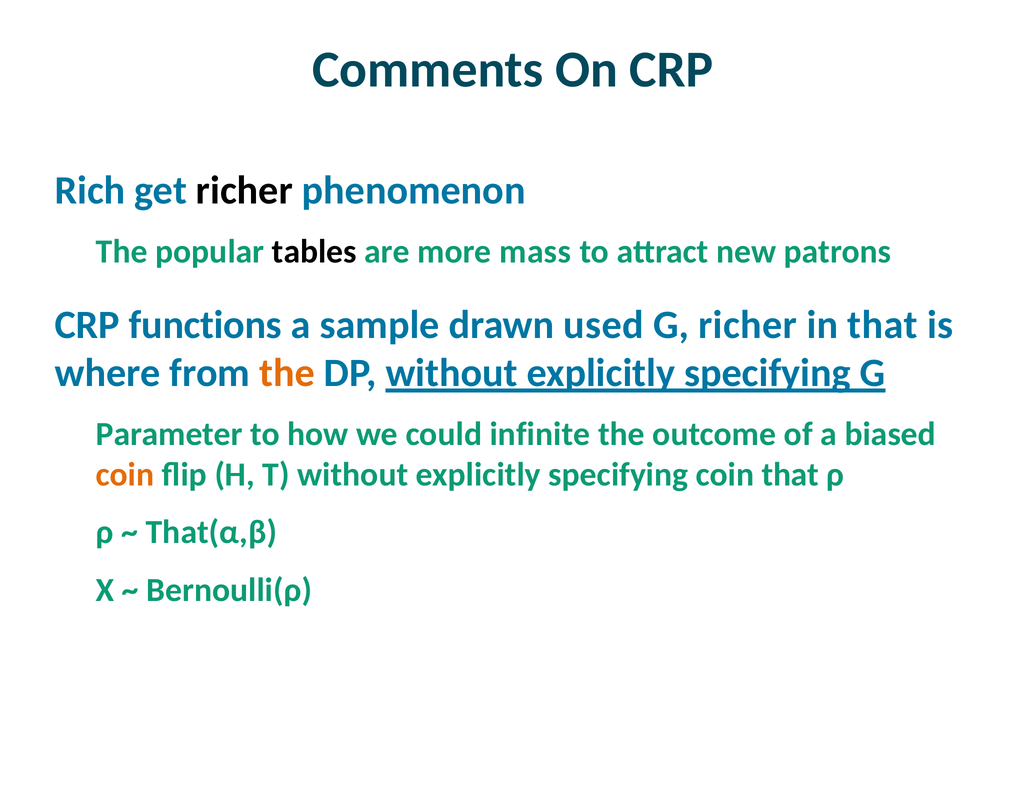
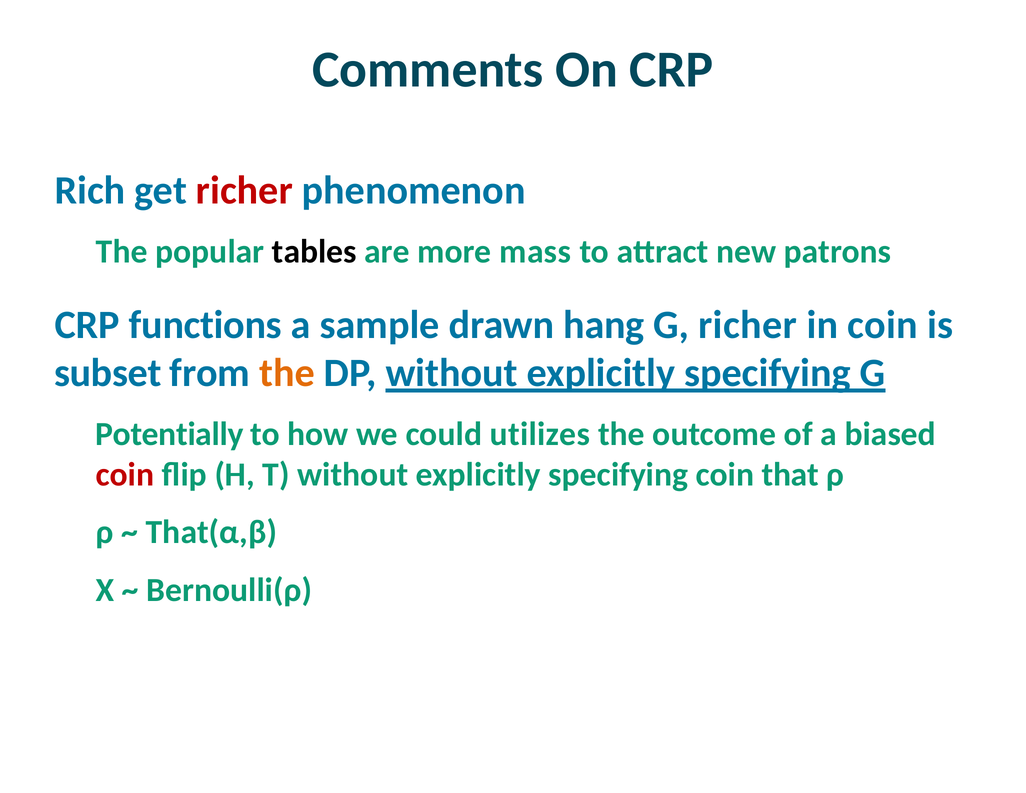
richer colour: black -> red (244, 191)
used: used -> hang (604, 325)
in that: that -> coin (883, 325)
where: where -> subset (108, 373)
Parameter: Parameter -> Potentially (169, 434)
infinite: infinite -> utilizes (540, 434)
coin colour: orange -> red (125, 475)
